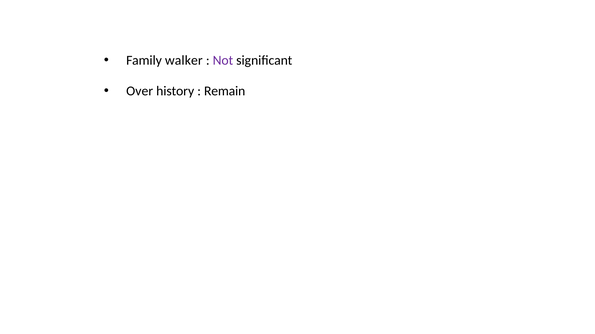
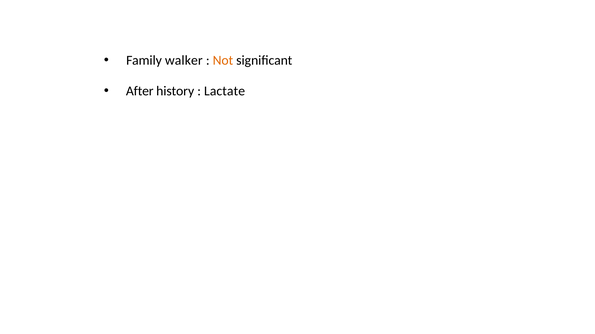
Not colour: purple -> orange (223, 60)
Over: Over -> After (140, 91)
Remain: Remain -> Lactate (225, 91)
